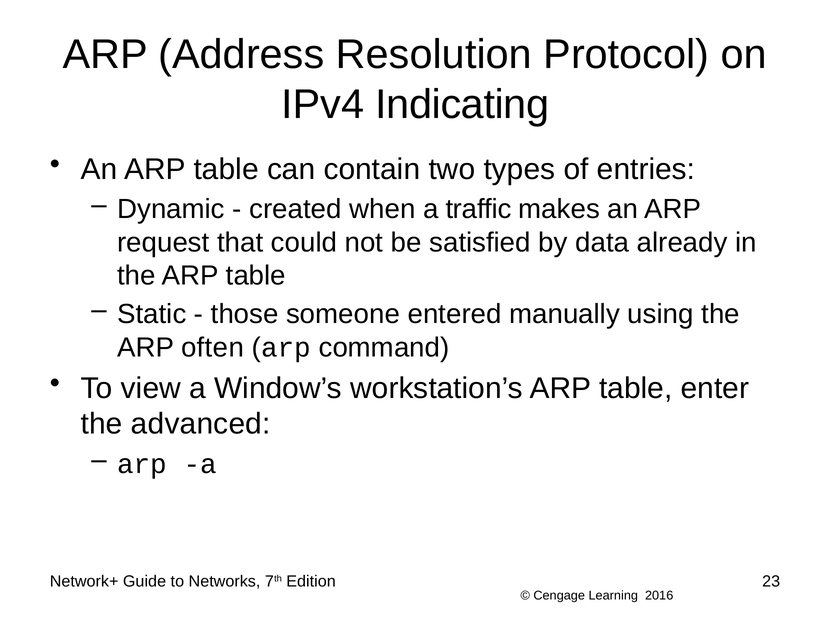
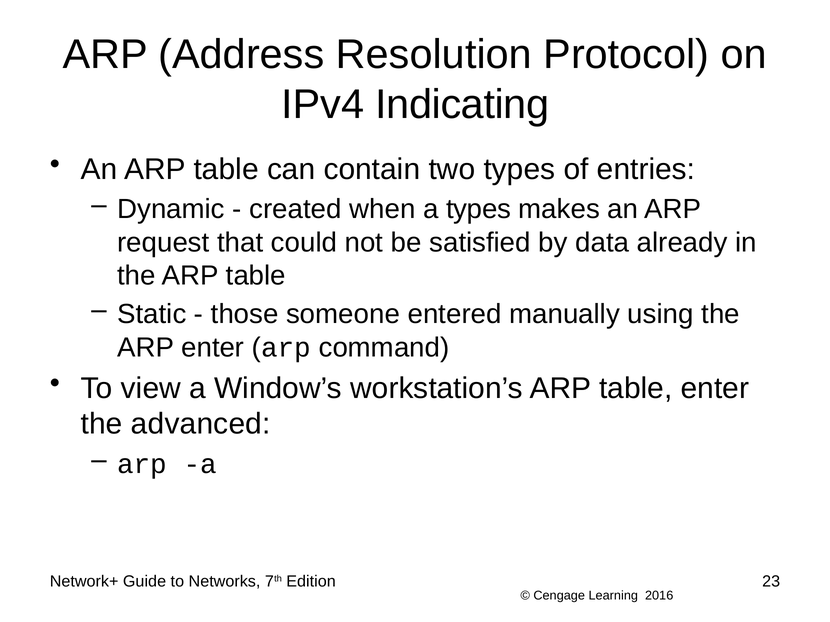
a traffic: traffic -> types (479, 209)
ARP often: often -> enter (213, 348)
